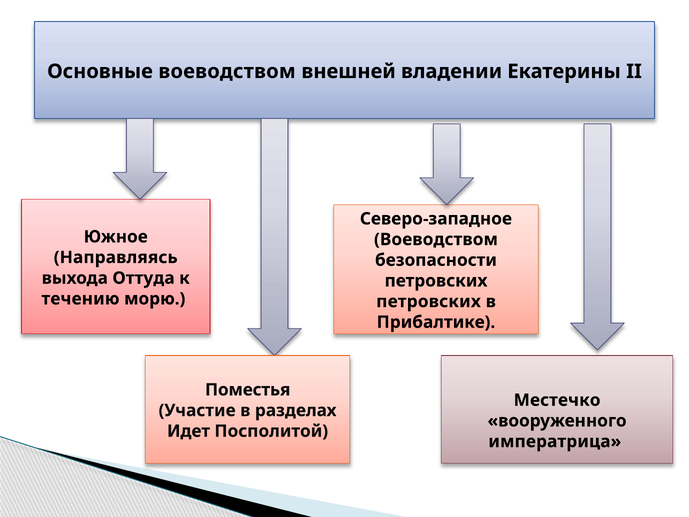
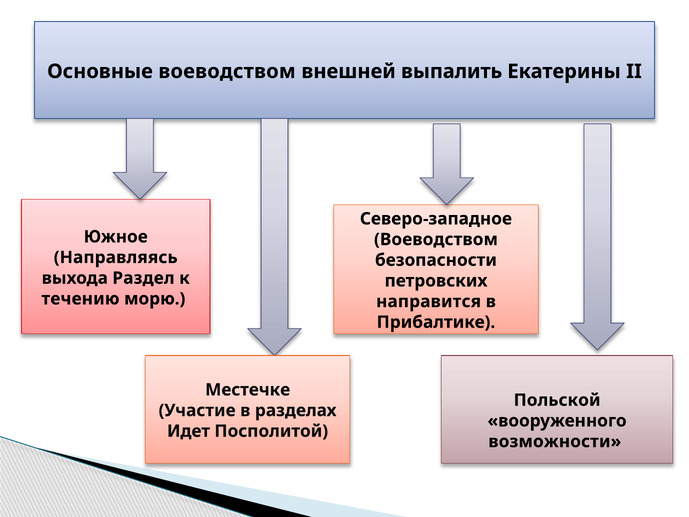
владении: владении -> выпалить (452, 71)
Оттуда: Оттуда -> Раздел (143, 278)
петровских: петровских -> направится (429, 301)
Поместья: Поместья -> Местечке (248, 390)
Местечко: Местечко -> Польской (557, 400)
императрица: императрица -> возможности (555, 441)
